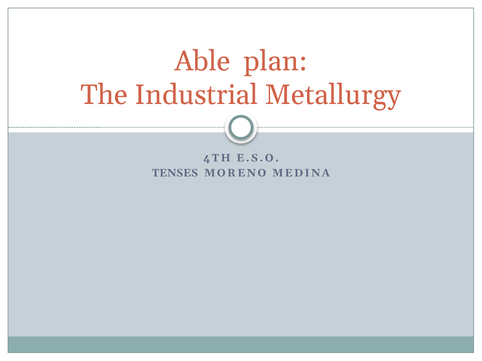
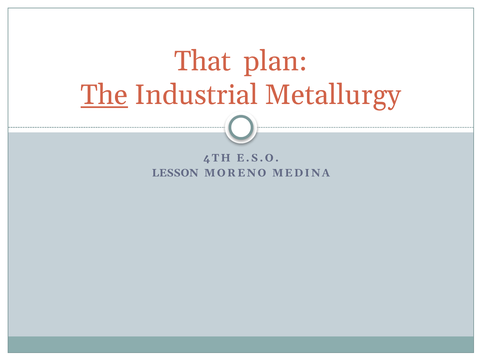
Able: Able -> That (203, 61)
The underline: none -> present (104, 95)
TENSES: TENSES -> LESSON (175, 173)
